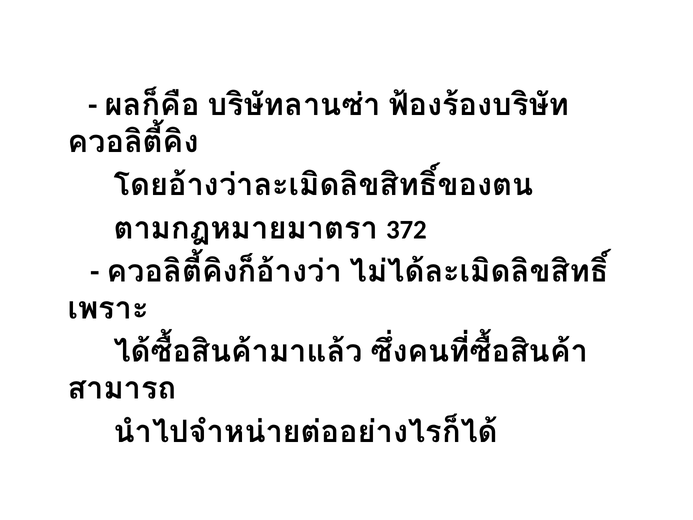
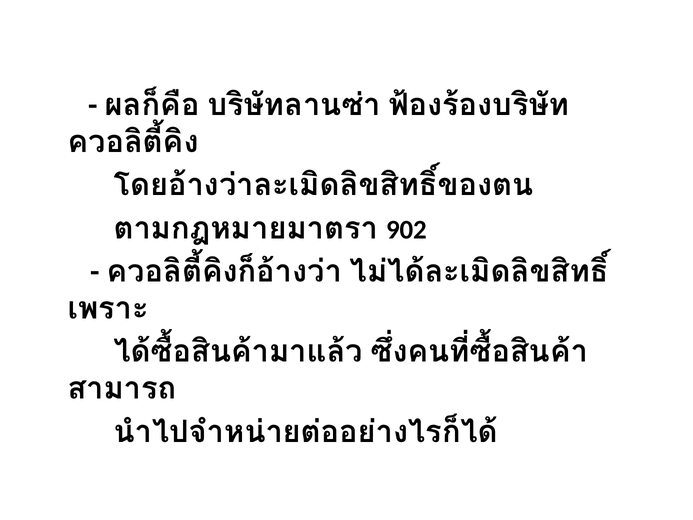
372: 372 -> 902 (407, 230)
